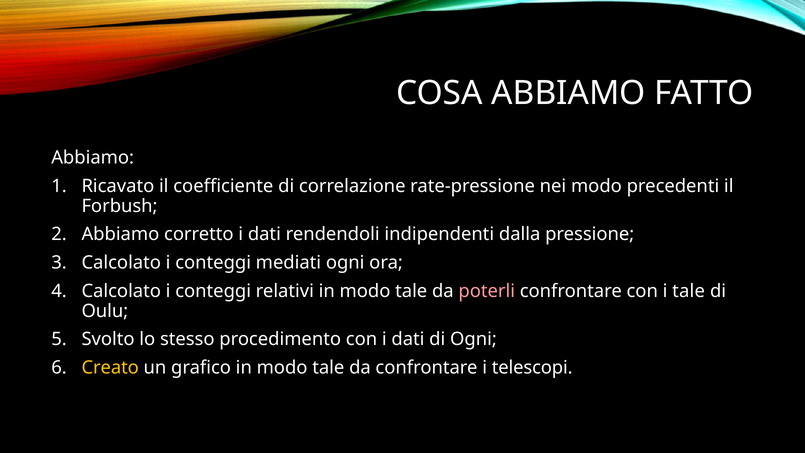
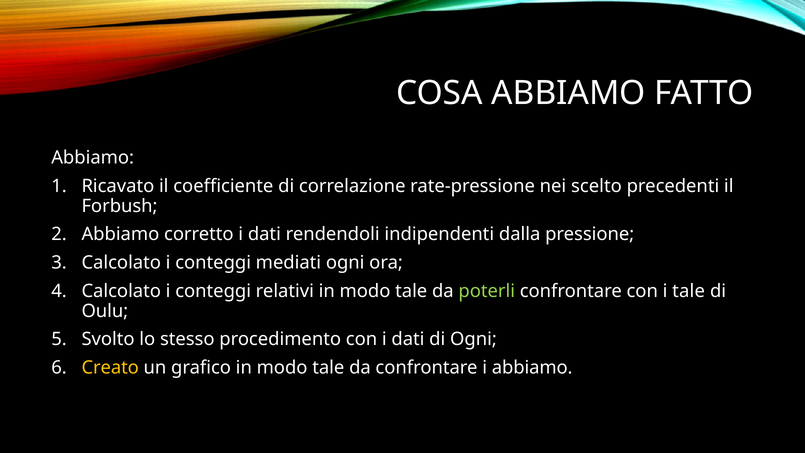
nei modo: modo -> scelto (596, 186)
poterli colour: pink -> light green (487, 291)
i telescopi: telescopi -> abbiamo (532, 367)
